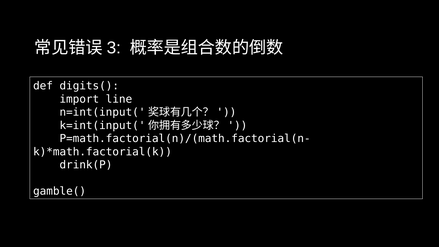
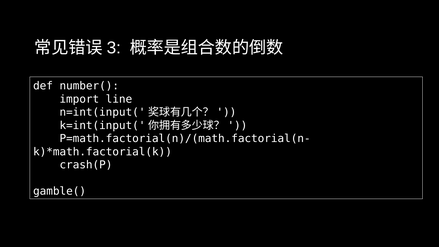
digits(: digits( -> number( (89, 86)
drink(P: drink(P -> crash(P (86, 165)
